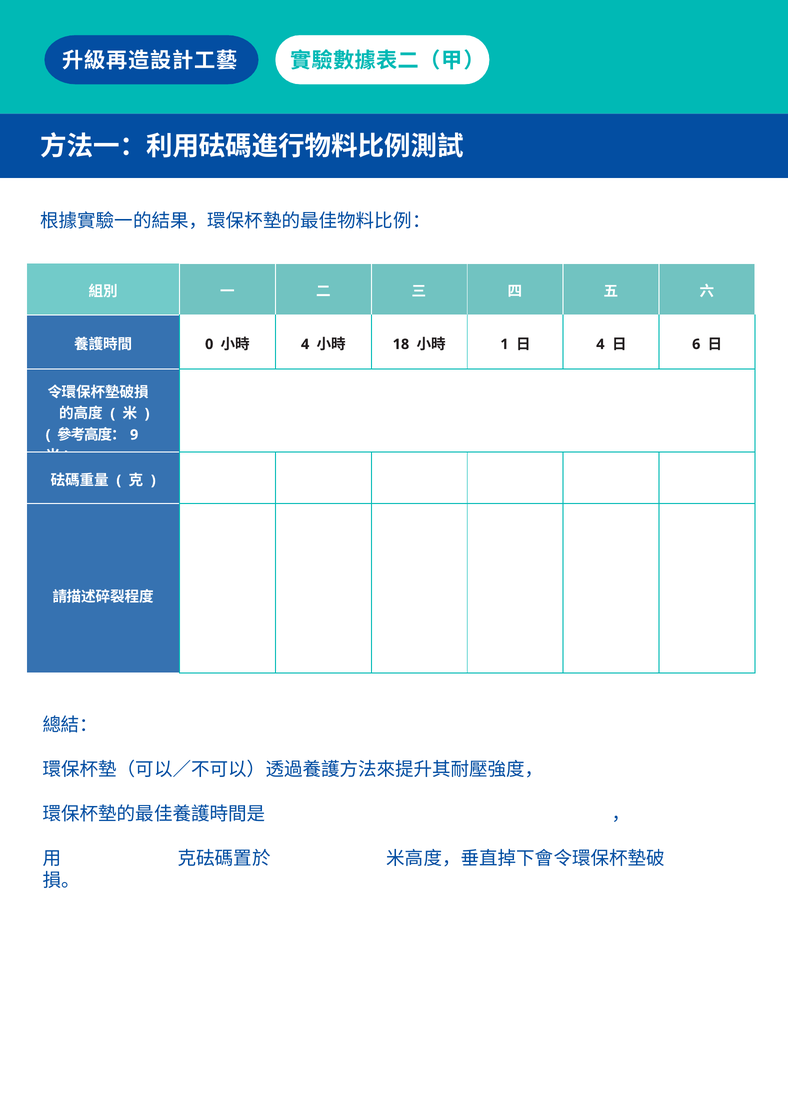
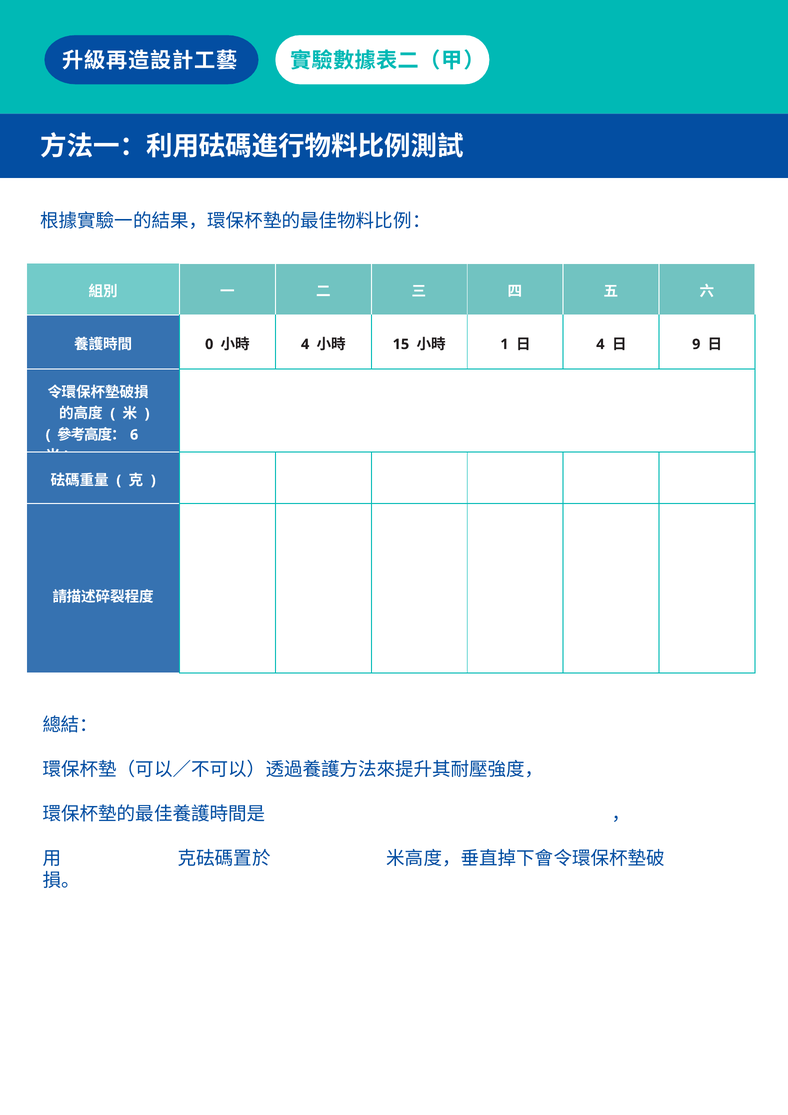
18: 18 -> 15 (401, 344)
6: 6 -> 9 (696, 344)
9: 9 -> 6 (134, 435)
